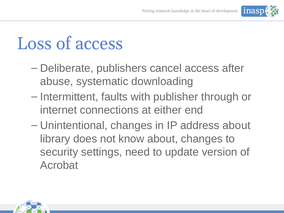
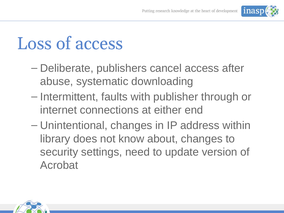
address about: about -> within (237, 126)
